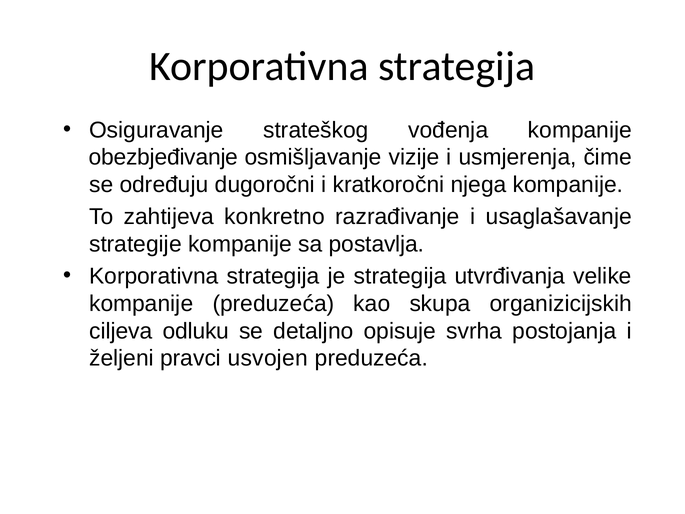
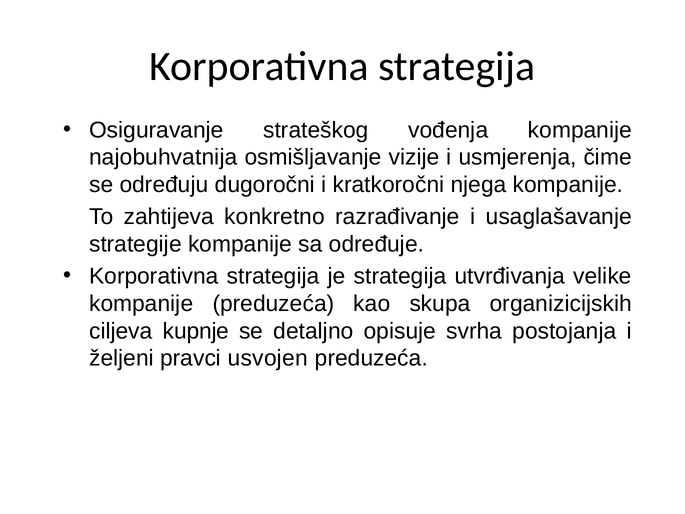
obezbjeđivanje: obezbjeđivanje -> najobuhvatnija (163, 157)
postavlja: postavlja -> određuje (376, 244)
odluku: odluku -> kupnje (196, 331)
